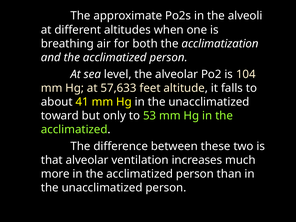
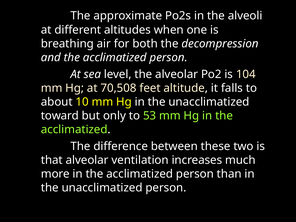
acclimatization: acclimatization -> decompression (220, 44)
57,633: 57,633 -> 70,508 (119, 88)
41: 41 -> 10 (82, 102)
